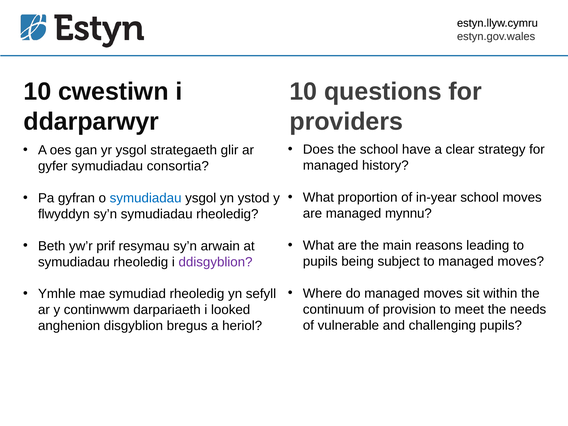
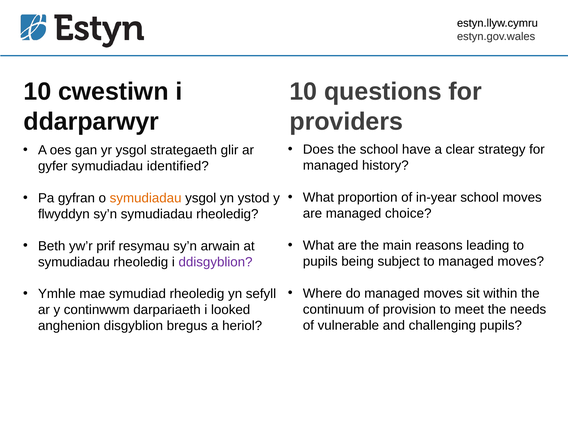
consortia: consortia -> identified (178, 166)
symudiadau colour: blue -> orange (146, 198)
mynnu: mynnu -> choice (408, 213)
